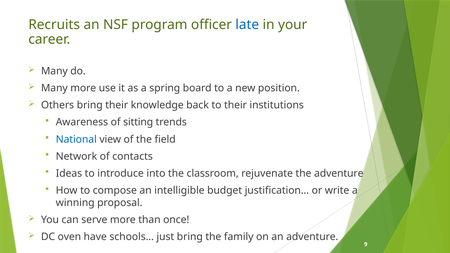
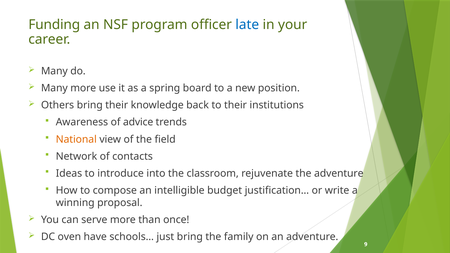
Recruits: Recruits -> Funding (54, 25)
sitting: sitting -> advice (138, 122)
National colour: blue -> orange (76, 139)
